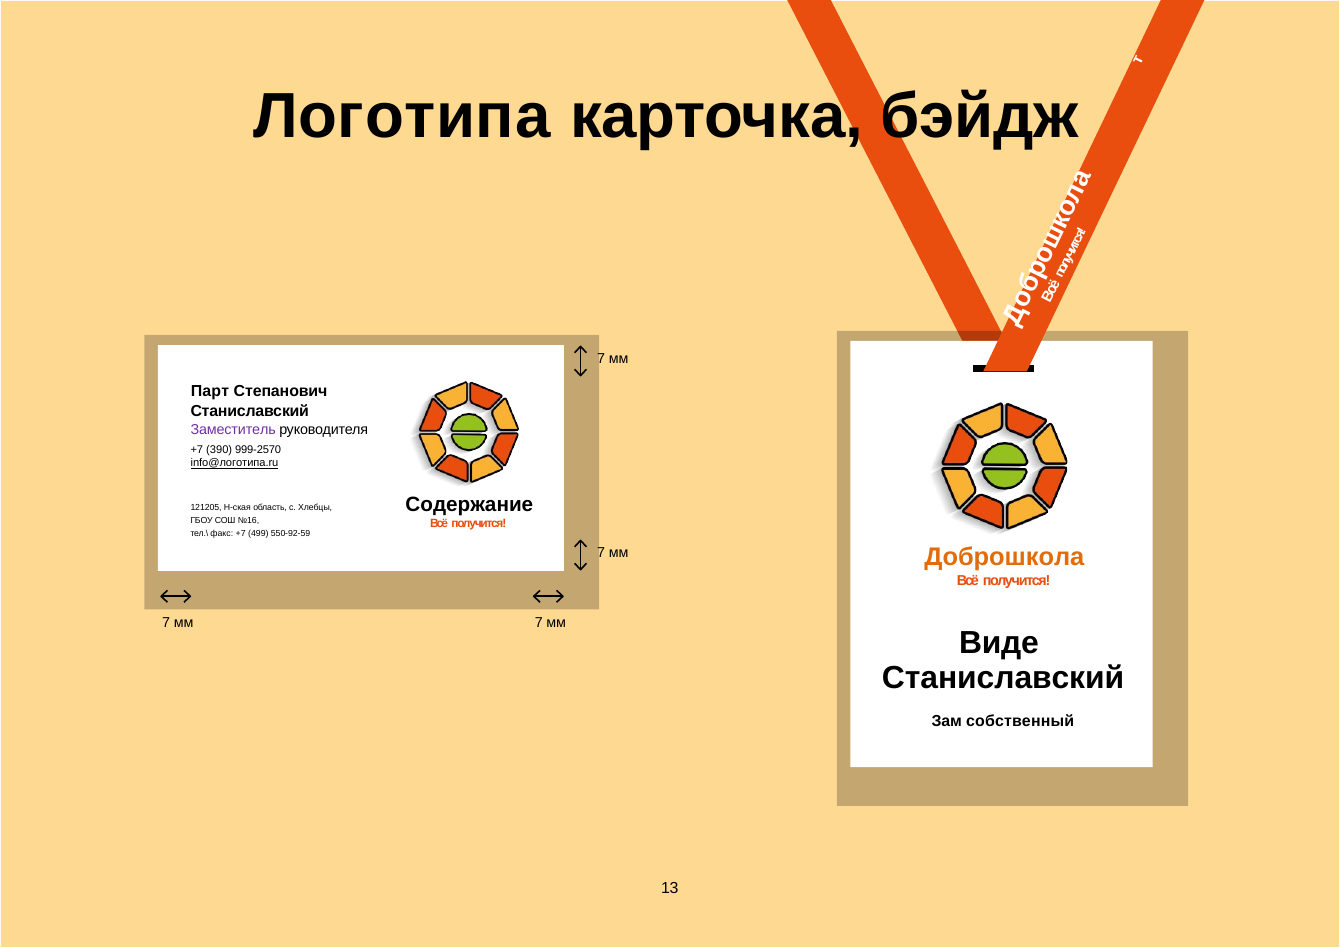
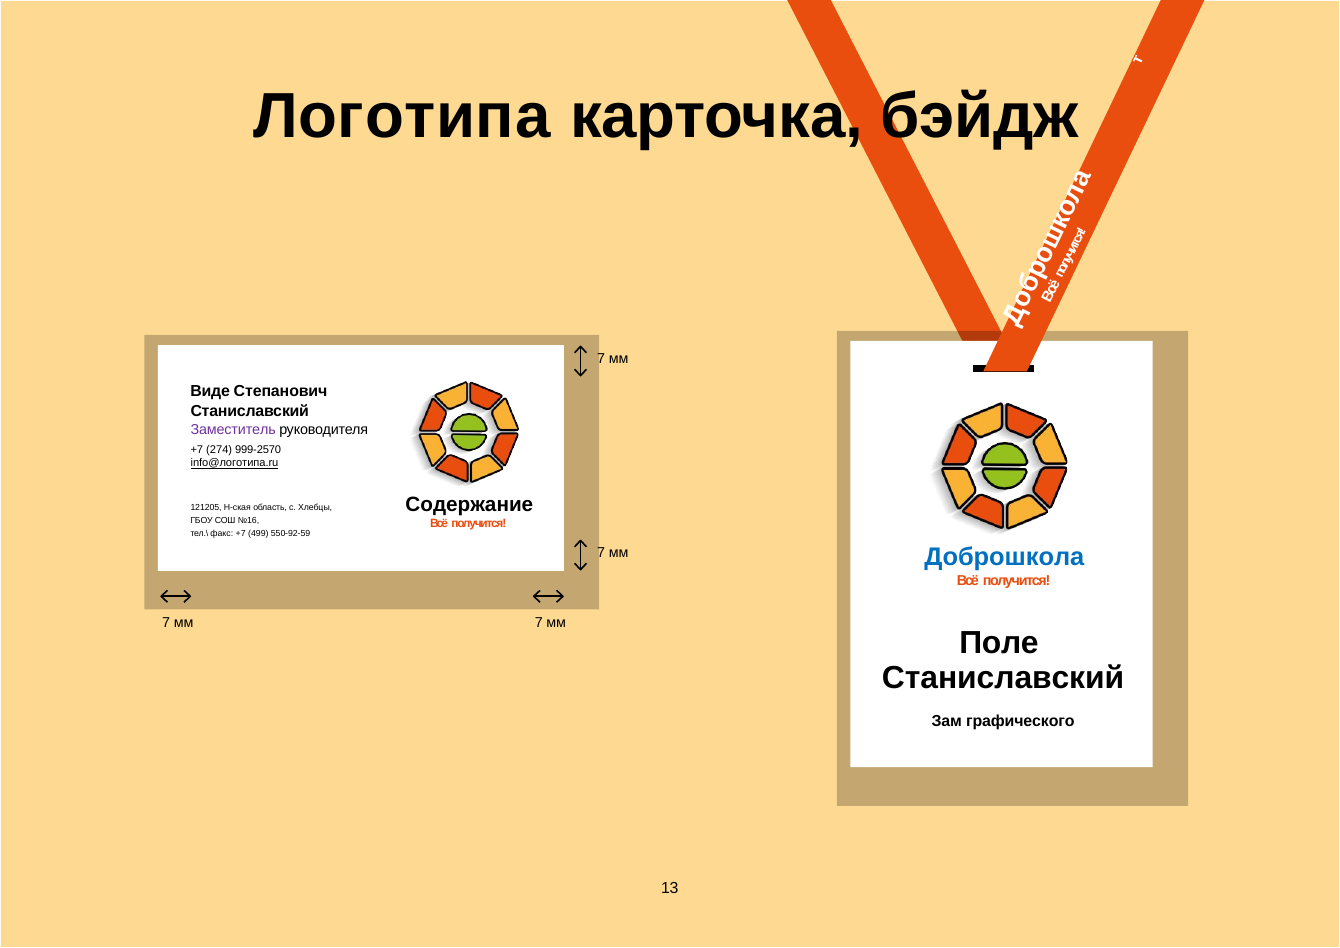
Парт: Парт -> Виде (210, 391)
390: 390 -> 274 (219, 450)
Доброшкола colour: orange -> blue (1004, 557)
Виде: Виде -> Поле (999, 643)
собственный: собственный -> графического (1020, 721)
